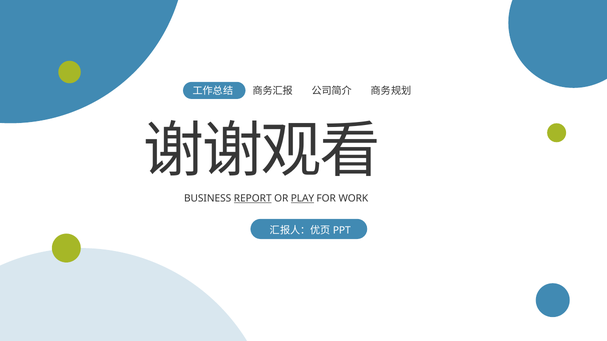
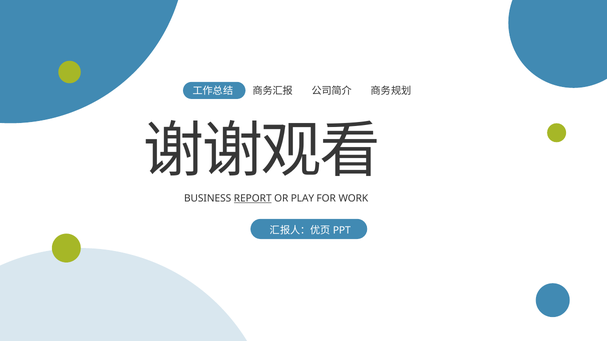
PLAY underline: present -> none (302, 198)
